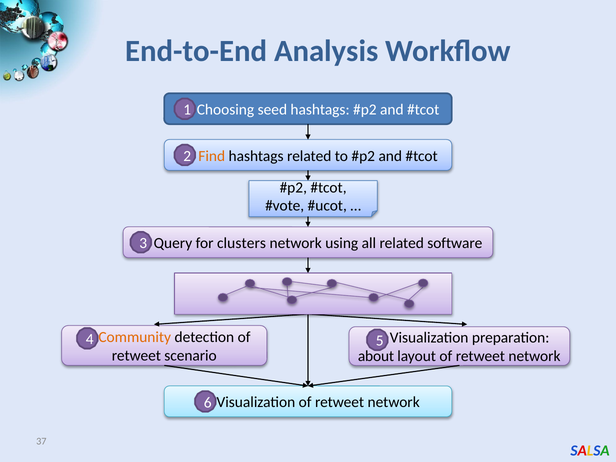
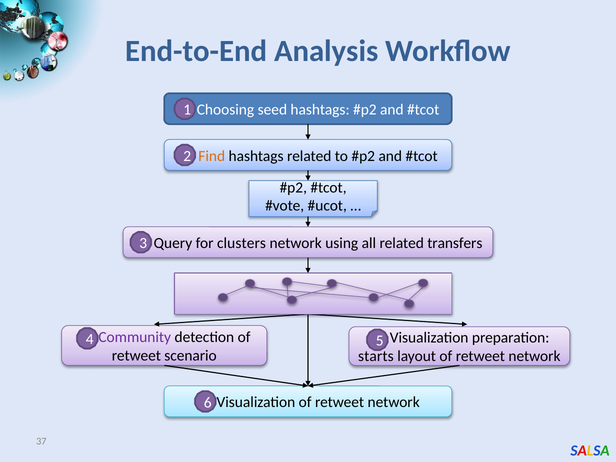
software: software -> transfers (455, 243)
Community colour: orange -> purple (135, 337)
about: about -> starts (376, 356)
